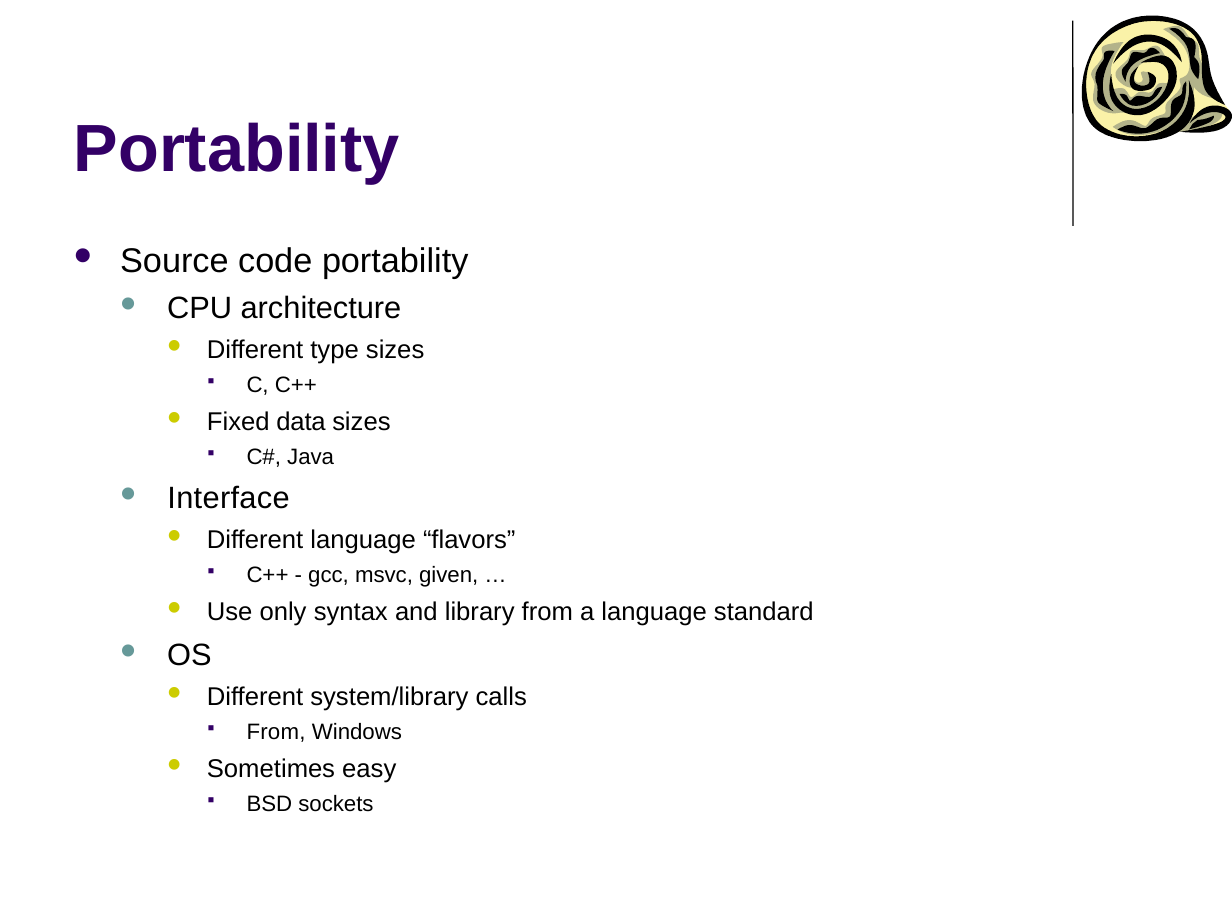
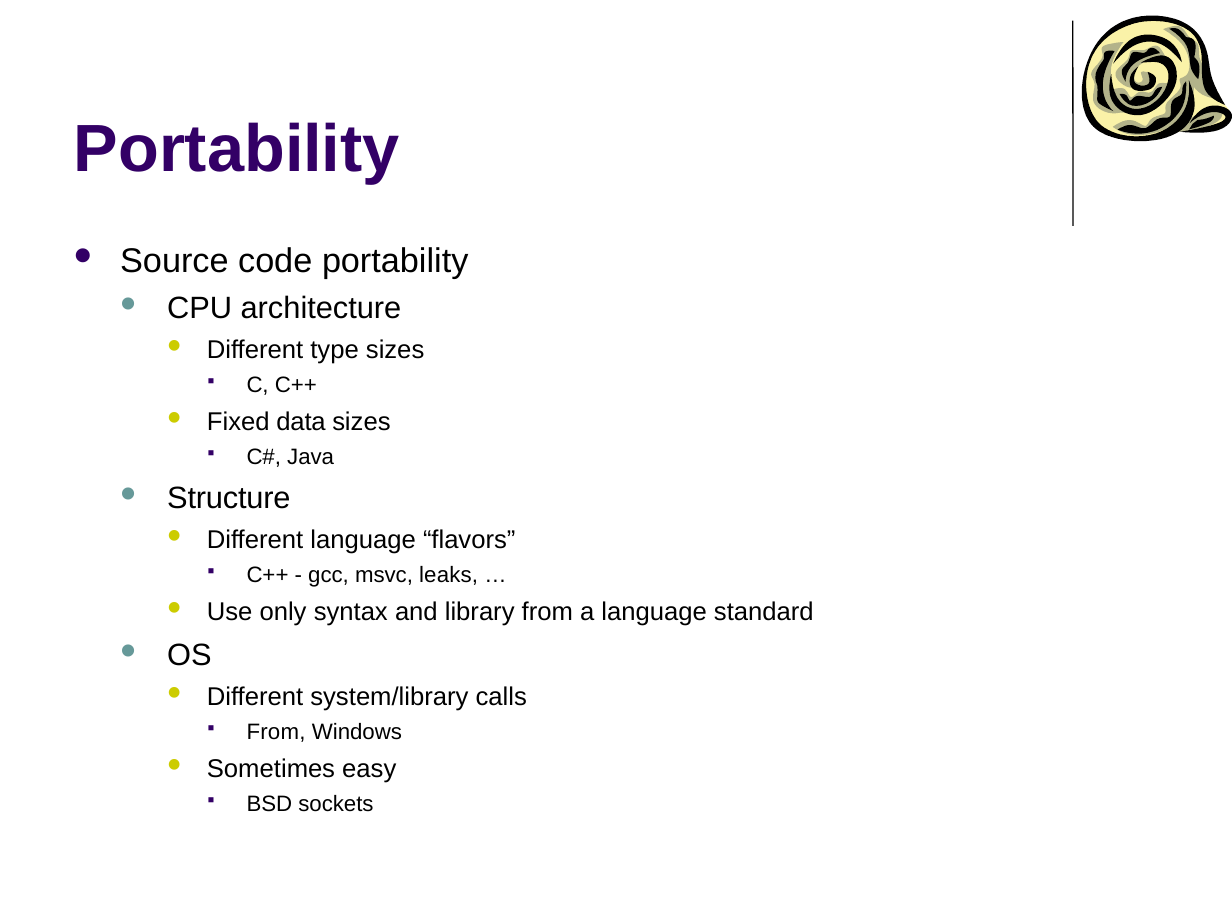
Interface: Interface -> Structure (229, 499)
given: given -> leaks (449, 575)
